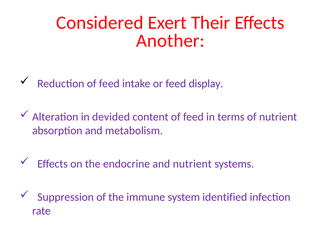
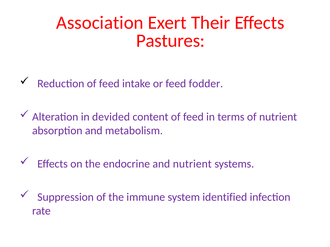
Considered: Considered -> Association (100, 23)
Another: Another -> Pastures (171, 41)
display: display -> fodder (206, 84)
